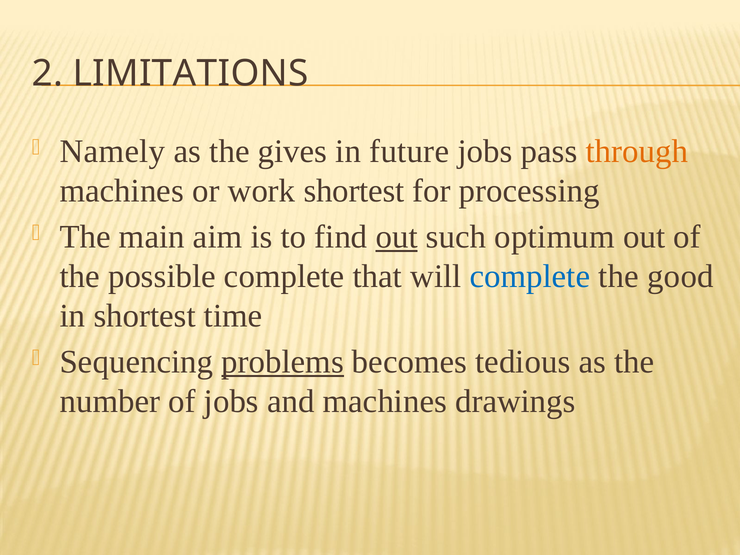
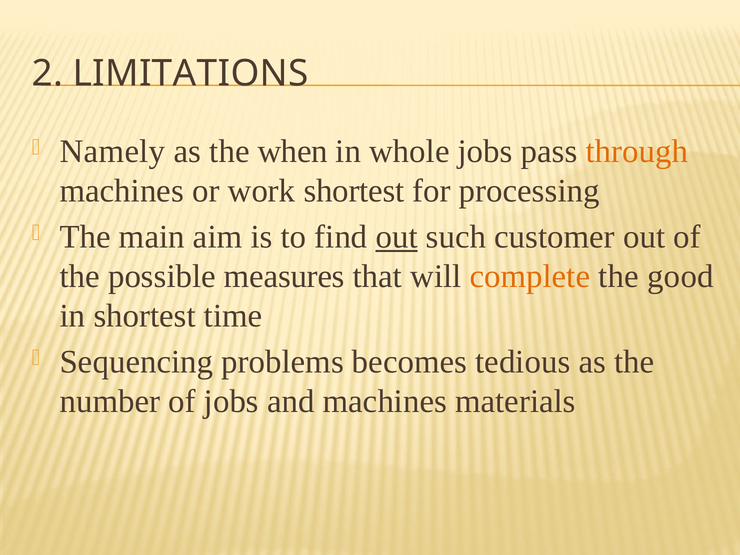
gives: gives -> when (293, 151)
future: future -> whole (409, 151)
optimum: optimum -> customer (555, 237)
possible complete: complete -> measures (284, 276)
complete colour: blue -> orange (530, 276)
problems underline: present -> none (283, 362)
drawings: drawings -> materials (515, 401)
